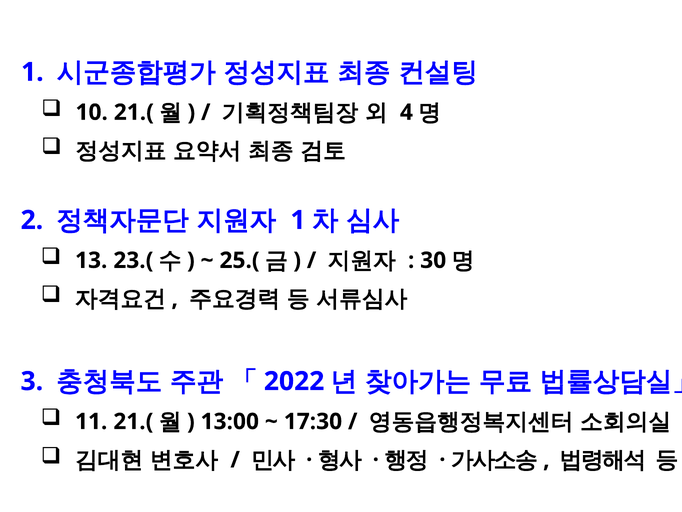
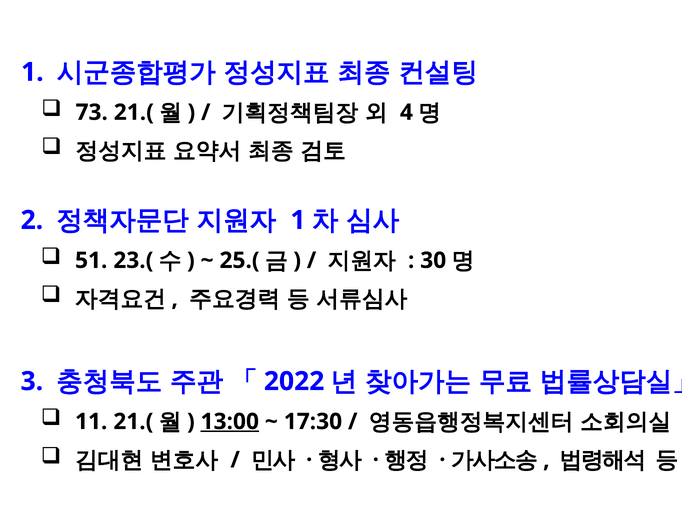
10: 10 -> 73 (92, 112)
13: 13 -> 51 (91, 260)
13:00 underline: none -> present (230, 421)
